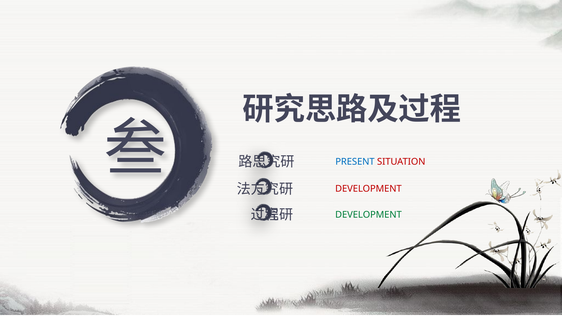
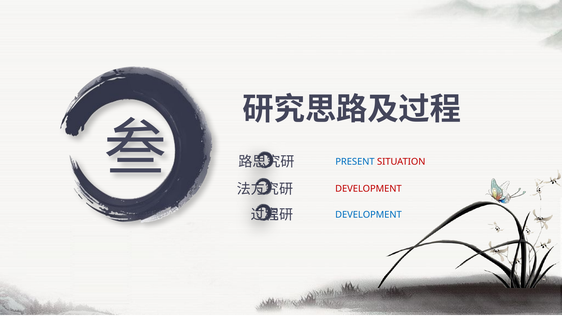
DEVELOPMENT colour: green -> blue (368, 215)
